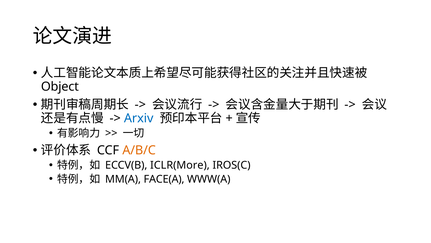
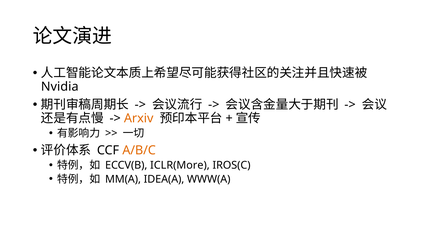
Object: Object -> Nvidia (60, 86)
Arxiv colour: blue -> orange (139, 118)
FACE(A: FACE(A -> IDEA(A (164, 179)
